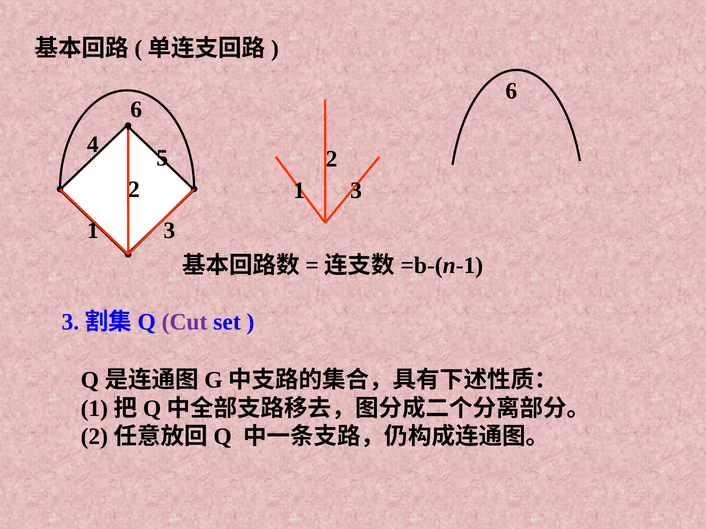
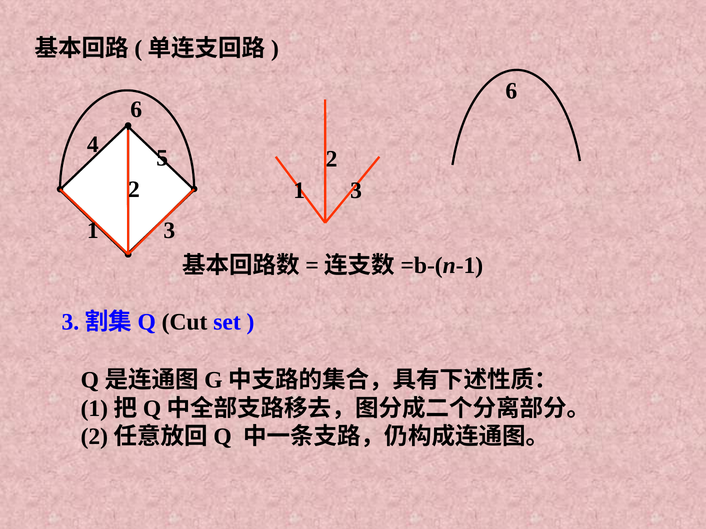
Cut colour: purple -> black (185, 322)
